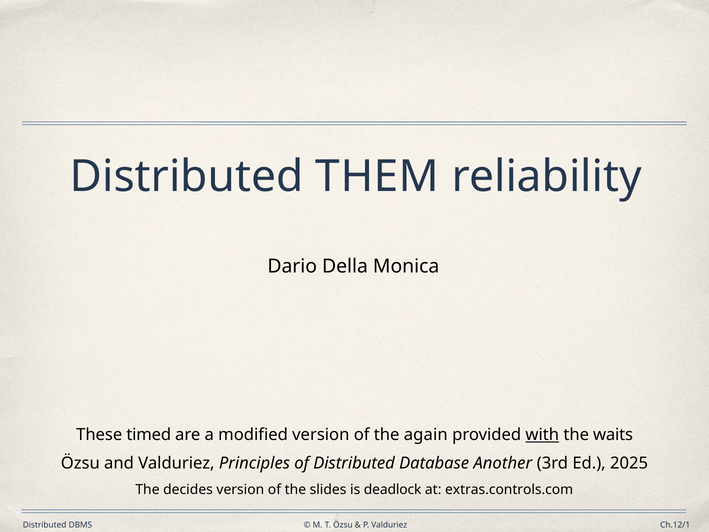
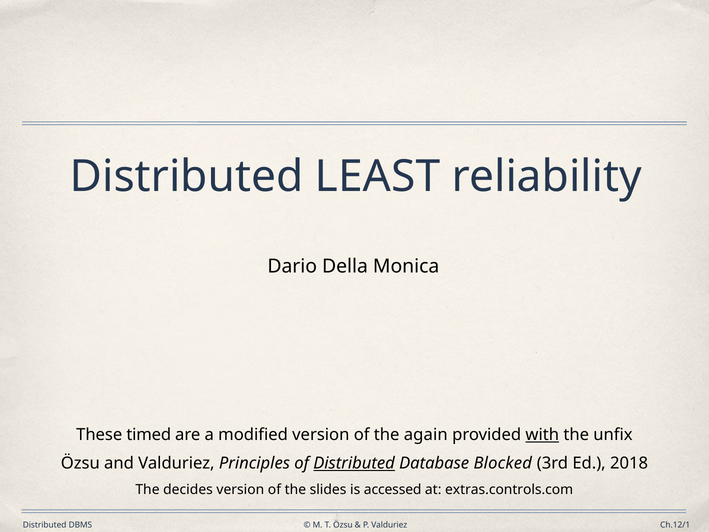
THEM: THEM -> LEAST (377, 176)
waits: waits -> unfix (613, 435)
Distributed underline: none -> present (354, 463)
Another: Another -> Blocked (503, 463)
2025: 2025 -> 2018 (629, 463)
deadlock: deadlock -> accessed (393, 489)
